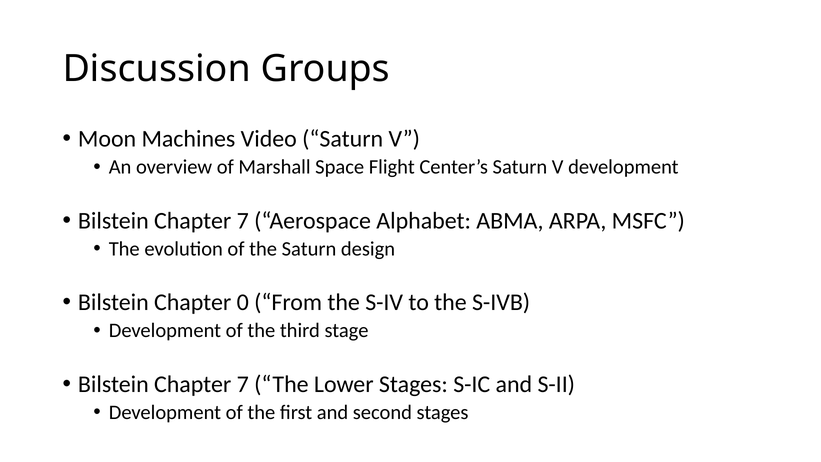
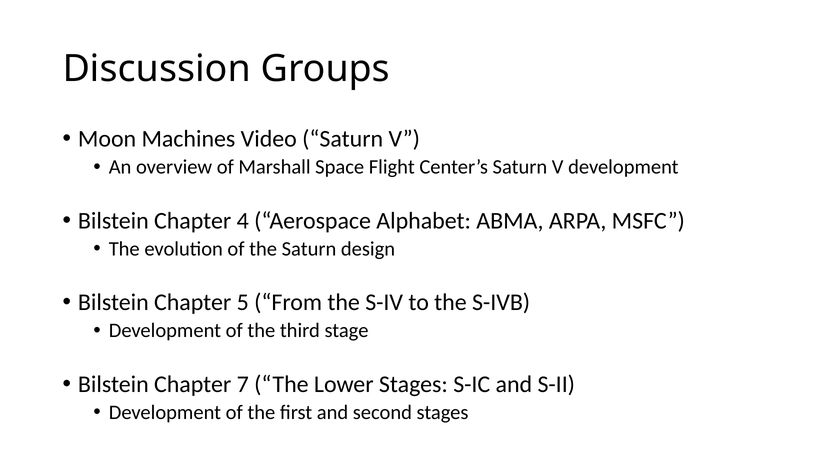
7: 7 -> 4 (243, 221)
0: 0 -> 5 (243, 302)
